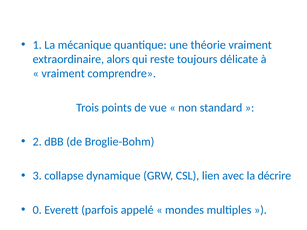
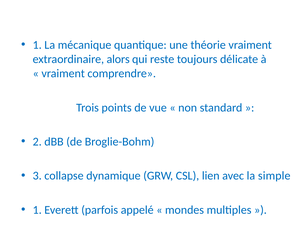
décrire: décrire -> simple (274, 176)
0: 0 -> 1 (37, 210)
